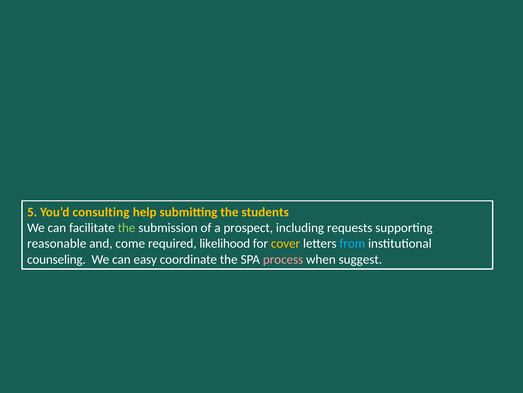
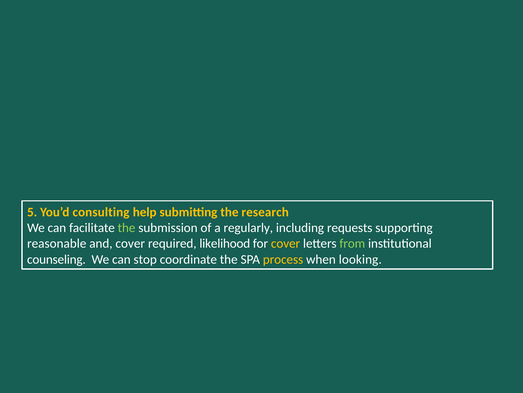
students: students -> research (265, 212)
prospect: prospect -> regularly (248, 227)
and come: come -> cover (130, 243)
from colour: light blue -> light green (352, 243)
easy: easy -> stop (145, 259)
process colour: pink -> yellow (283, 259)
suggest: suggest -> looking (360, 259)
